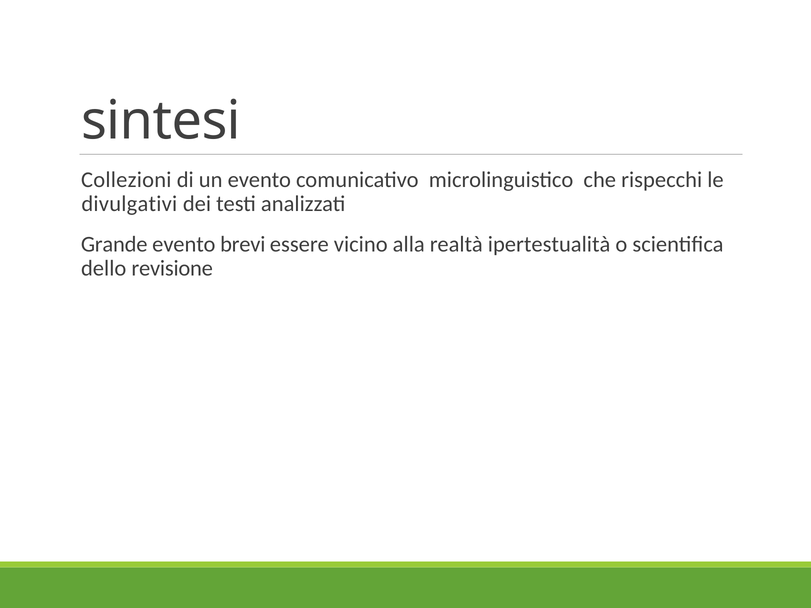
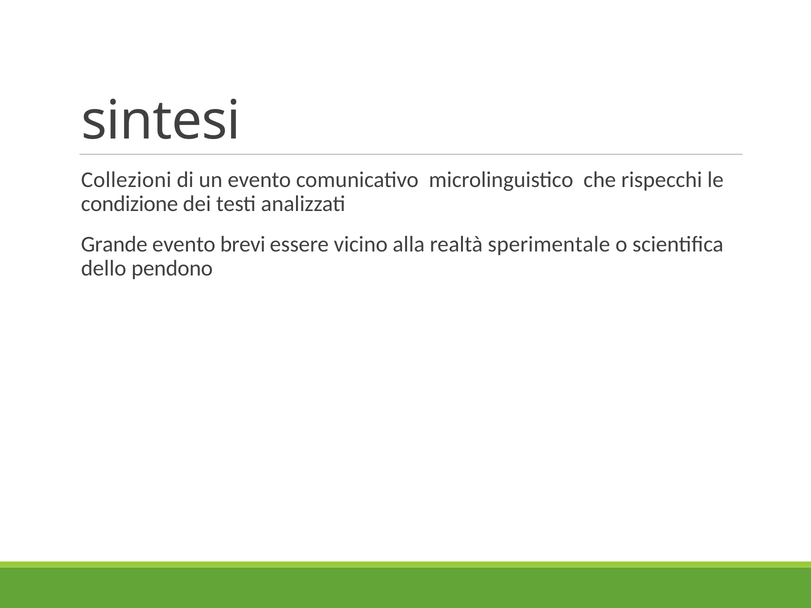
divulgativi: divulgativi -> condizione (130, 204)
ipertestualità: ipertestualità -> sperimentale (549, 244)
revisione: revisione -> pendono (172, 269)
